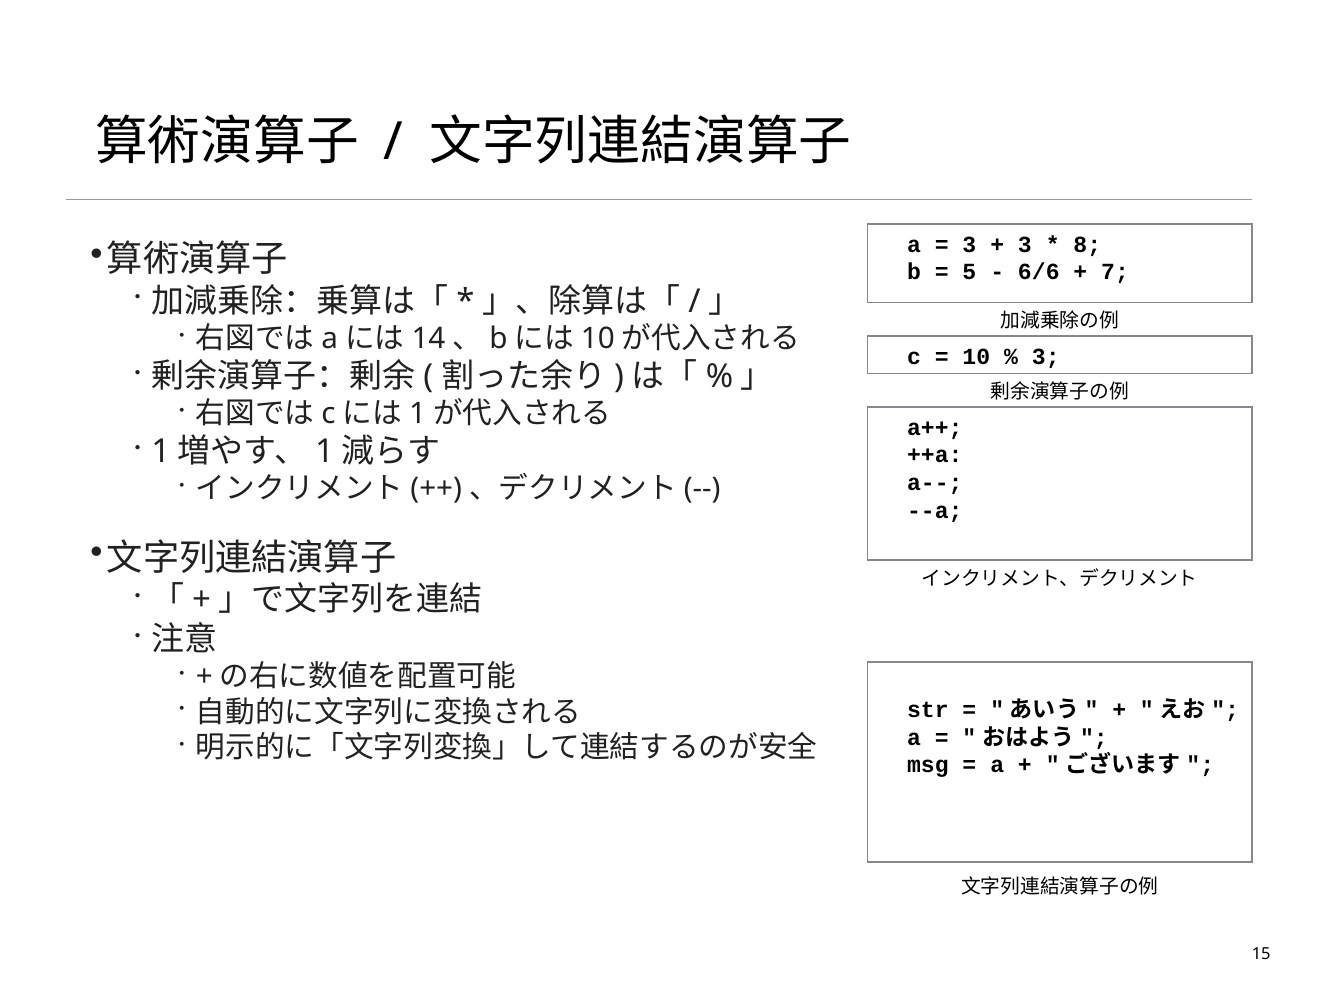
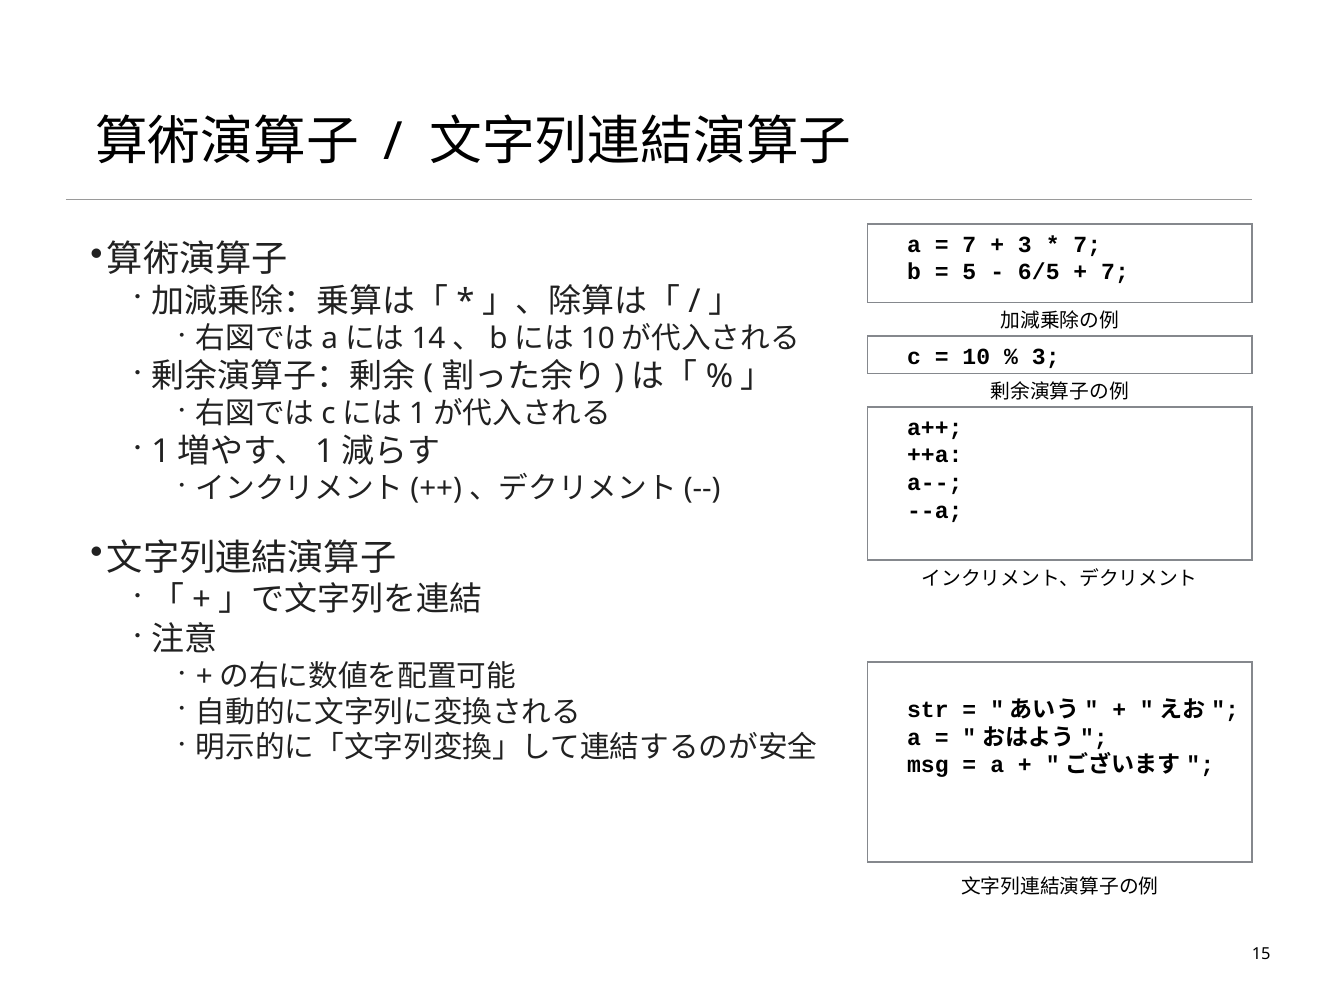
3: 3 -> 7 (969, 244)
8: 8 -> 7 (1087, 244)
6/6: 6/6 -> 6/5 (1039, 272)
